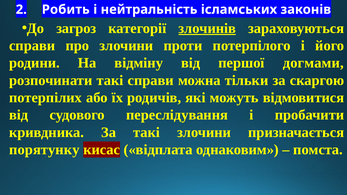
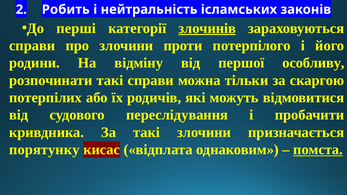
загроз: загроз -> перші (76, 28)
догмами: догмами -> особливу (313, 63)
помста underline: none -> present (318, 150)
